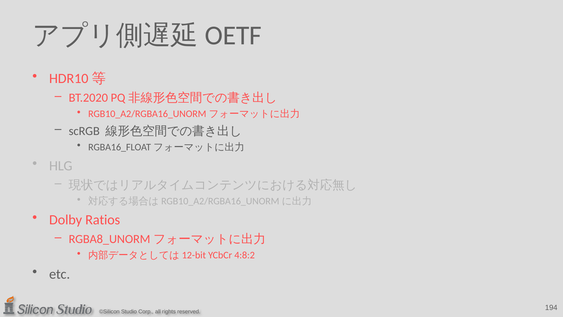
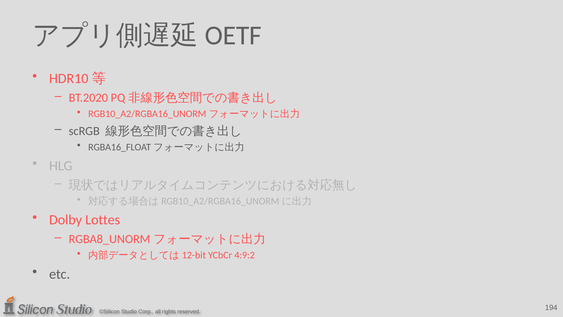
Ratios: Ratios -> Lottes (103, 220)
4:8:2: 4:8:2 -> 4:9:2 (245, 255)
